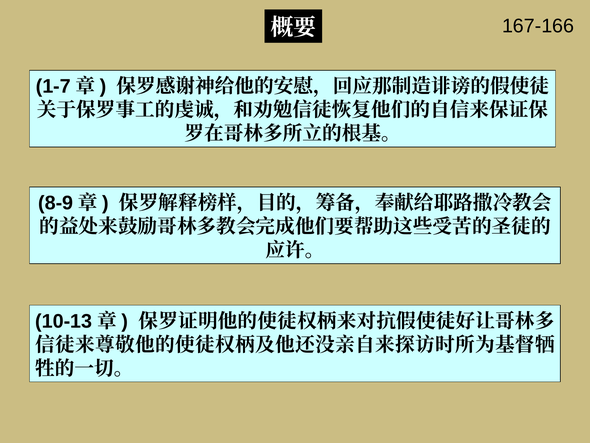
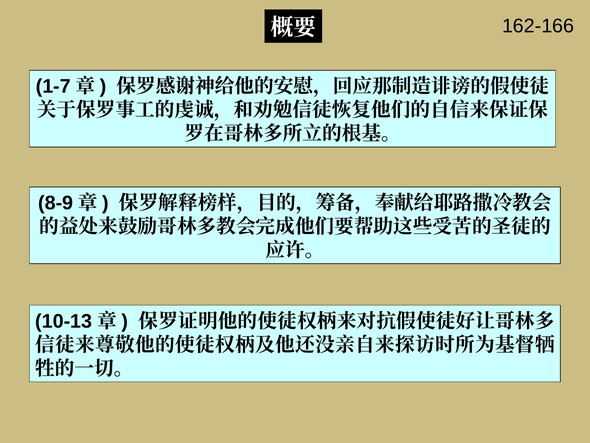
167-166: 167-166 -> 162-166 (538, 26)
